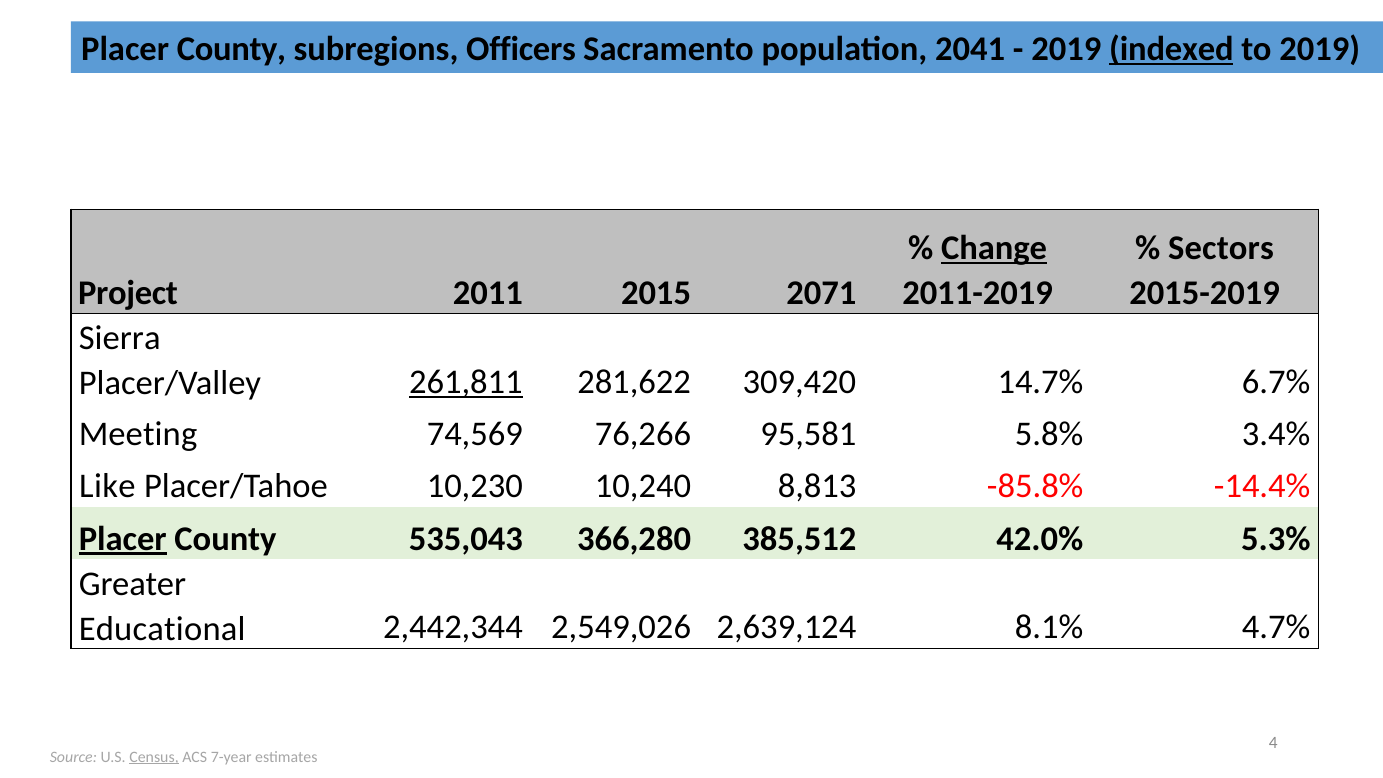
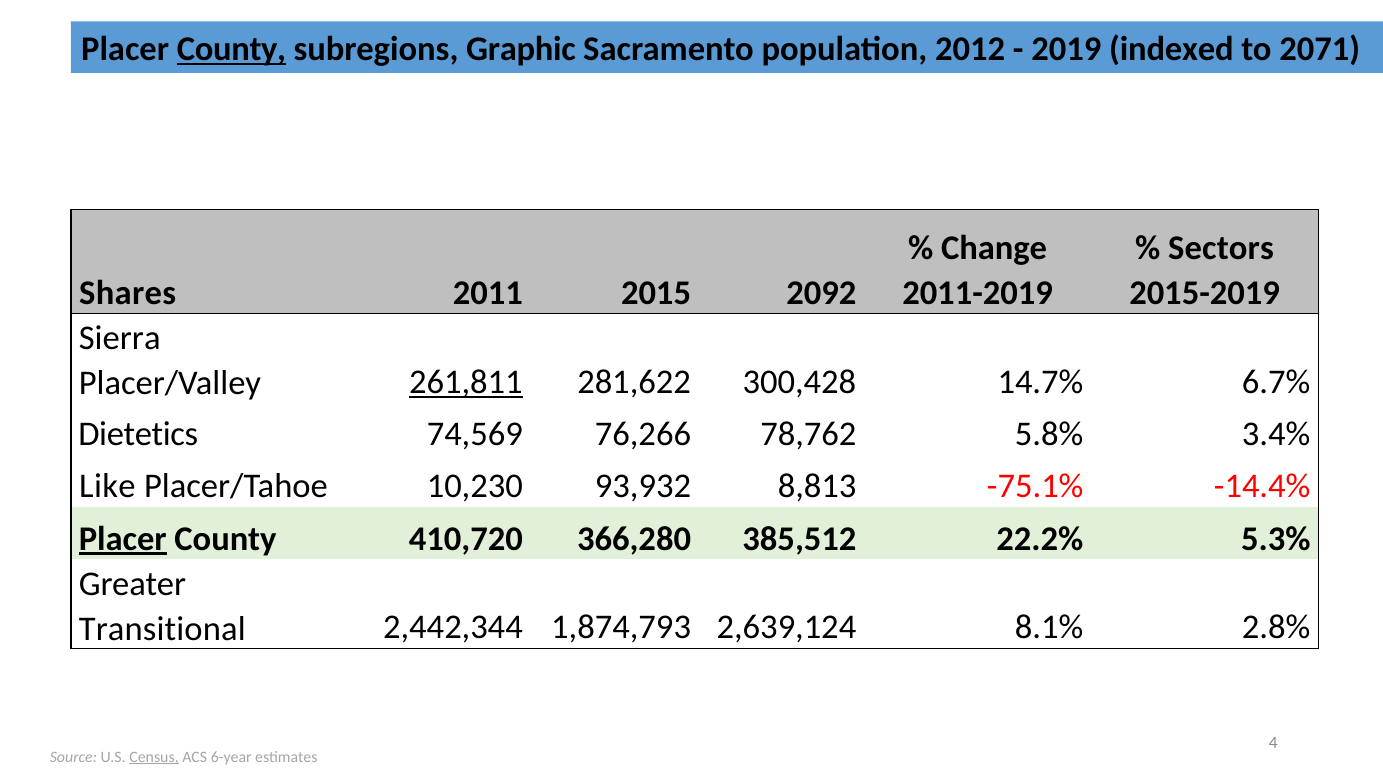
County underline: none -> present (231, 50)
Officers: Officers -> Graphic (521, 50)
2041: 2041 -> 2012 (970, 50)
indexed underline: present -> none (1171, 50)
to 2019: 2019 -> 2071 (1320, 50)
Change underline: present -> none (994, 248)
Project: Project -> Shares (128, 293)
2071: 2071 -> 2092 (821, 293)
309,420: 309,420 -> 300,428 (799, 382)
Meeting: Meeting -> Dietetics (138, 434)
95,581: 95,581 -> 78,762 (808, 434)
10,240: 10,240 -> 93,932 (643, 486)
-85.8%: -85.8% -> -75.1% (1035, 486)
535,043: 535,043 -> 410,720 (466, 539)
42.0%: 42.0% -> 22.2% (1040, 539)
Educational: Educational -> Transitional (162, 629)
2,549,026: 2,549,026 -> 1,874,793 (621, 627)
4.7%: 4.7% -> 2.8% (1276, 627)
7-year: 7-year -> 6-year (231, 757)
